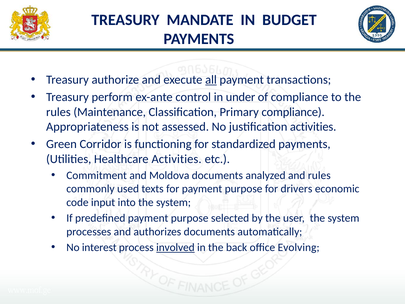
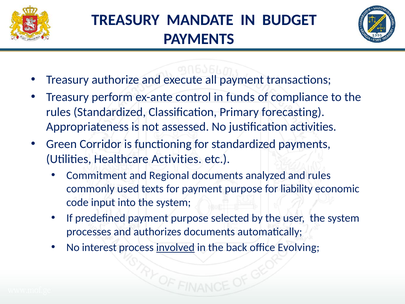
all underline: present -> none (211, 80)
under: under -> funds (240, 97)
rules Maintenance: Maintenance -> Standardized (110, 112)
Primary compliance: compliance -> forecasting (293, 112)
Moldova: Moldova -> Regional (169, 175)
drivers: drivers -> liability (297, 189)
